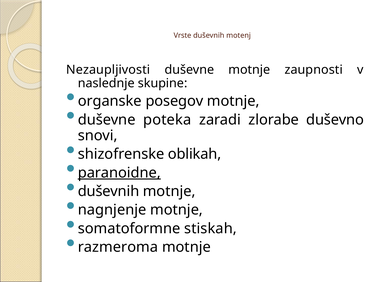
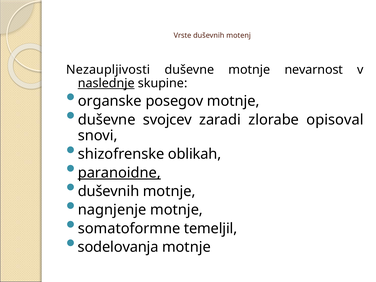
zaupnosti: zaupnosti -> nevarnost (314, 70)
naslednje underline: none -> present (106, 83)
poteka: poteka -> svojcev (167, 120)
duševno: duševno -> opisoval (335, 120)
stiskah: stiskah -> temeljil (211, 229)
razmeroma: razmeroma -> sodelovanja (118, 247)
